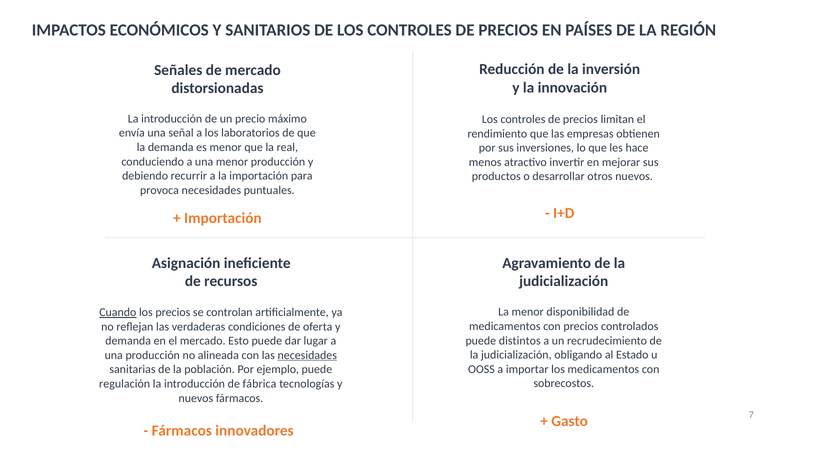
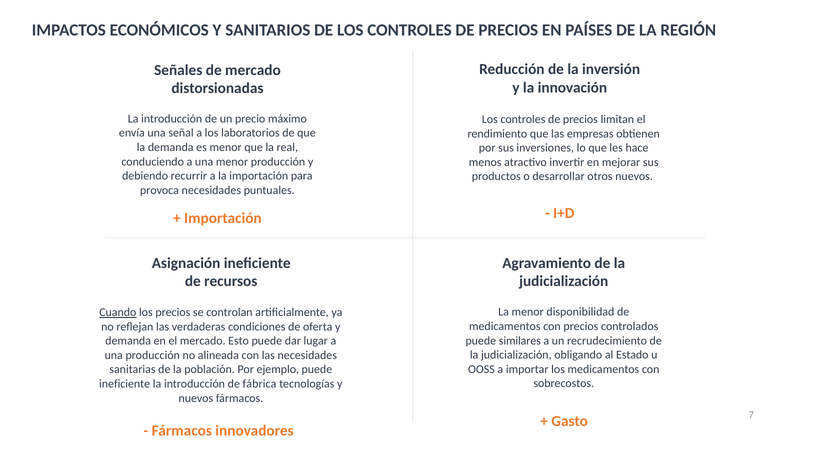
distintos: distintos -> similares (520, 341)
necesidades underline: present -> none (307, 355)
regulación: regulación -> ineficiente (125, 384)
